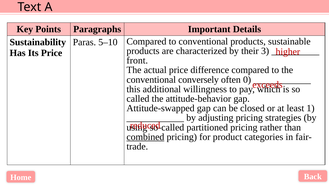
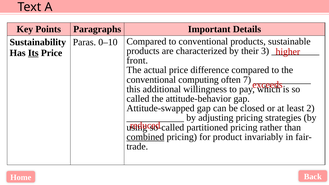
5–10: 5–10 -> 0–10 (108, 42)
Its underline: none -> present (33, 53)
conversely: conversely -> computing (199, 80)
0: 0 -> 7 (247, 80)
1: 1 -> 2 (311, 108)
categories: categories -> invariably (264, 137)
